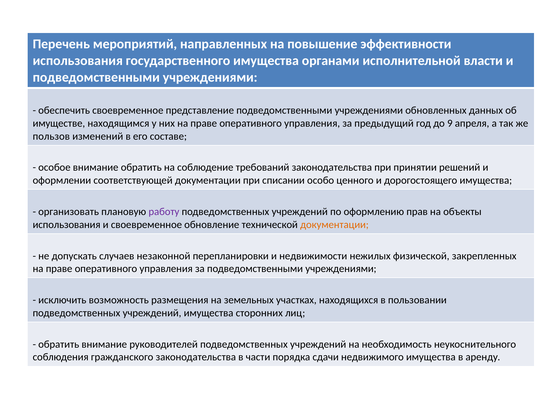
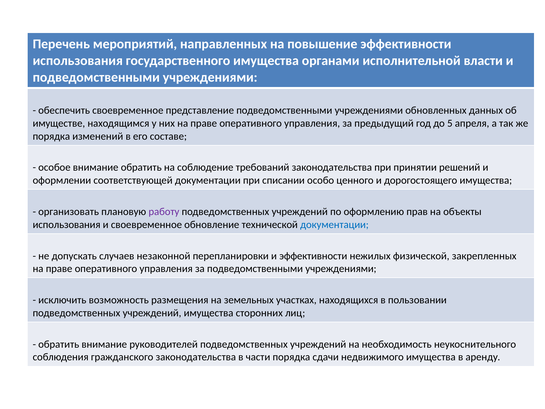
9: 9 -> 5 (450, 123)
пользов: пользов -> порядка (51, 136)
документации colour: orange -> blue (334, 224)
и недвижимости: недвижимости -> эффективности (313, 256)
